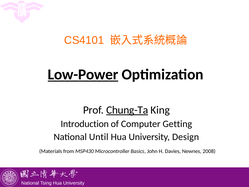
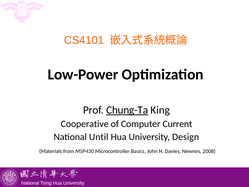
Low-Power underline: present -> none (83, 74)
Introduction: Introduction -> Cooperative (85, 124)
Getting: Getting -> Current (177, 124)
